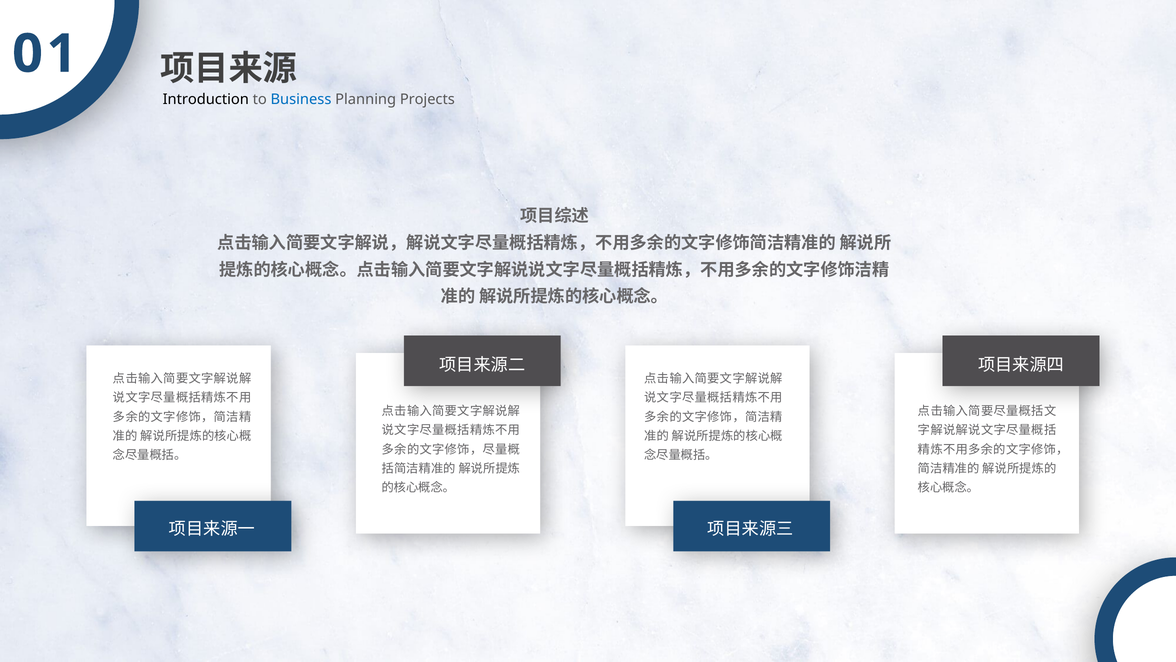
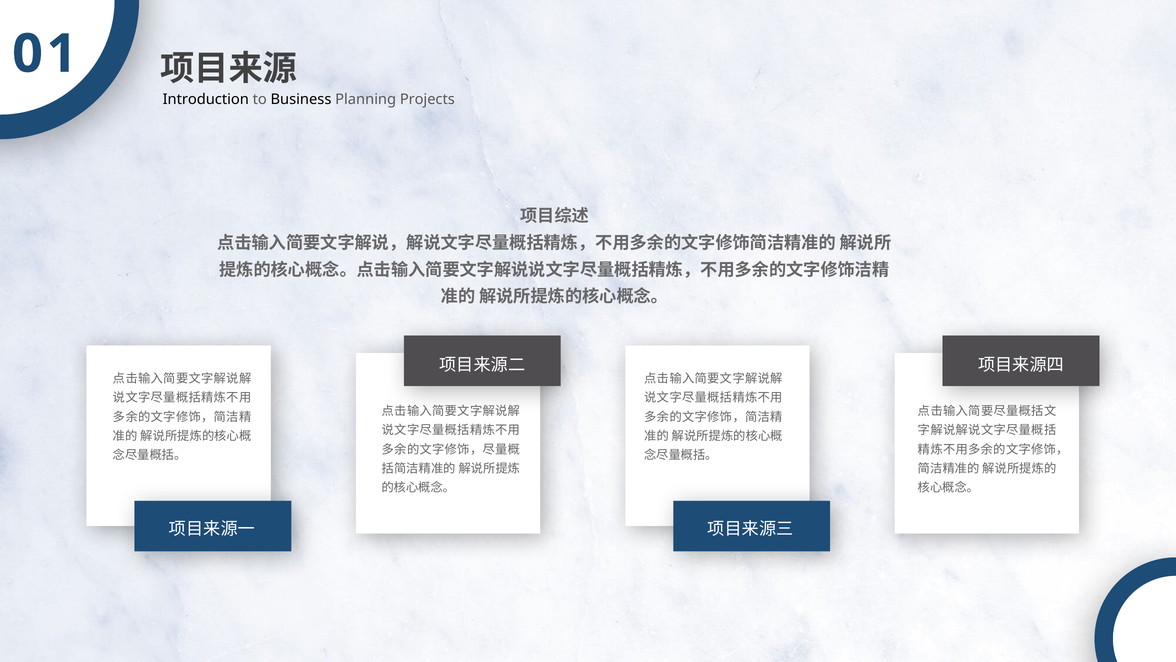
Business colour: blue -> black (301, 99)
